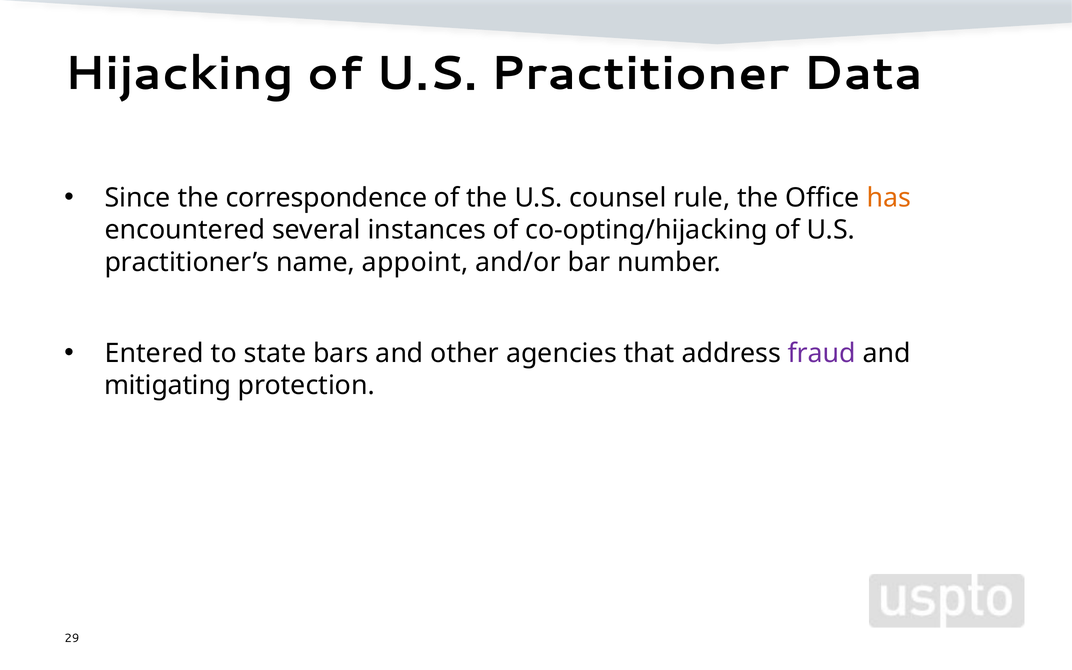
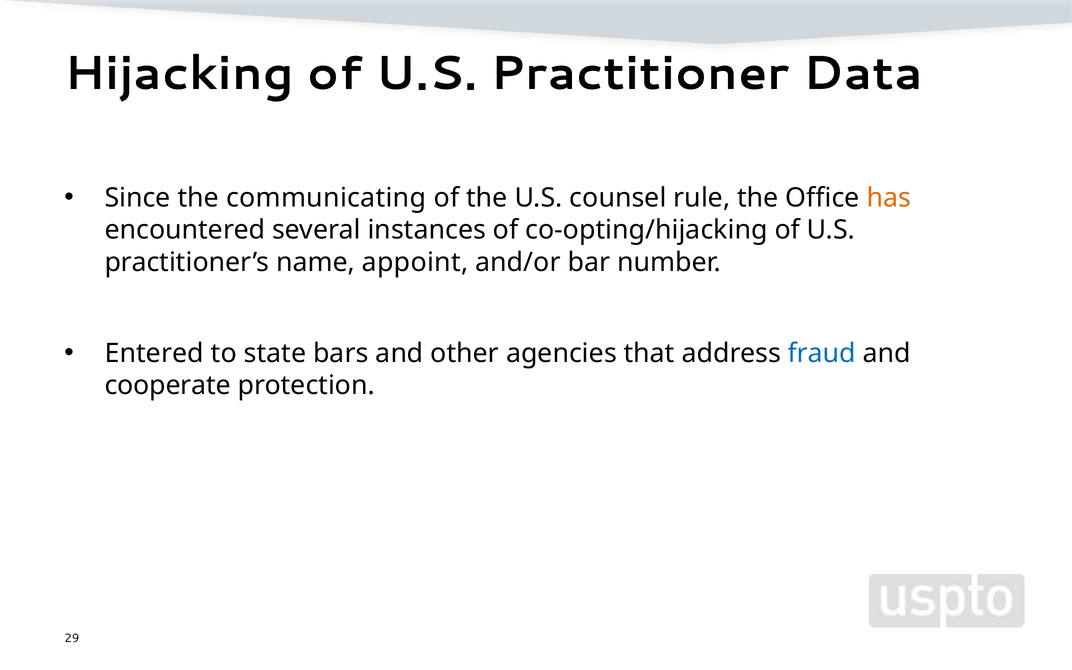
correspondence: correspondence -> communicating (326, 198)
fraud colour: purple -> blue (822, 353)
mitigating: mitigating -> cooperate (168, 386)
